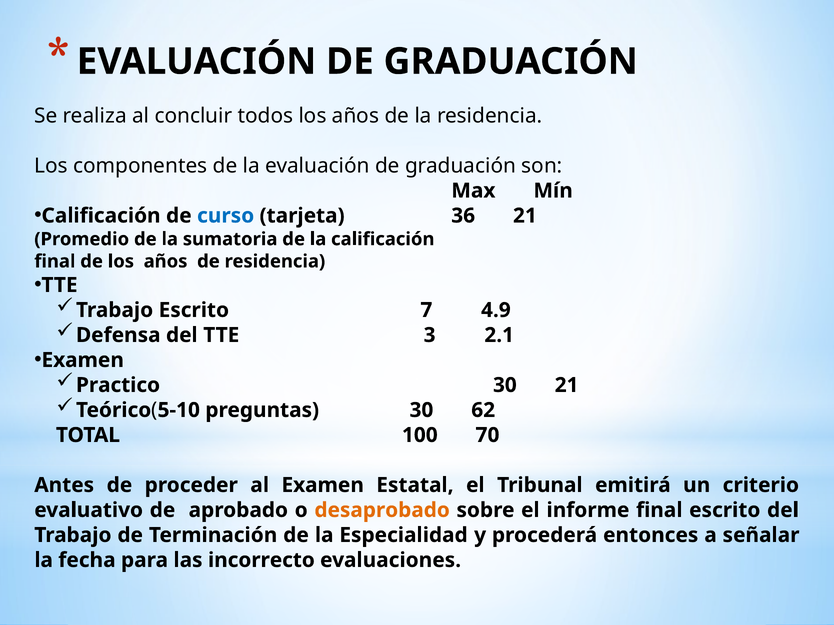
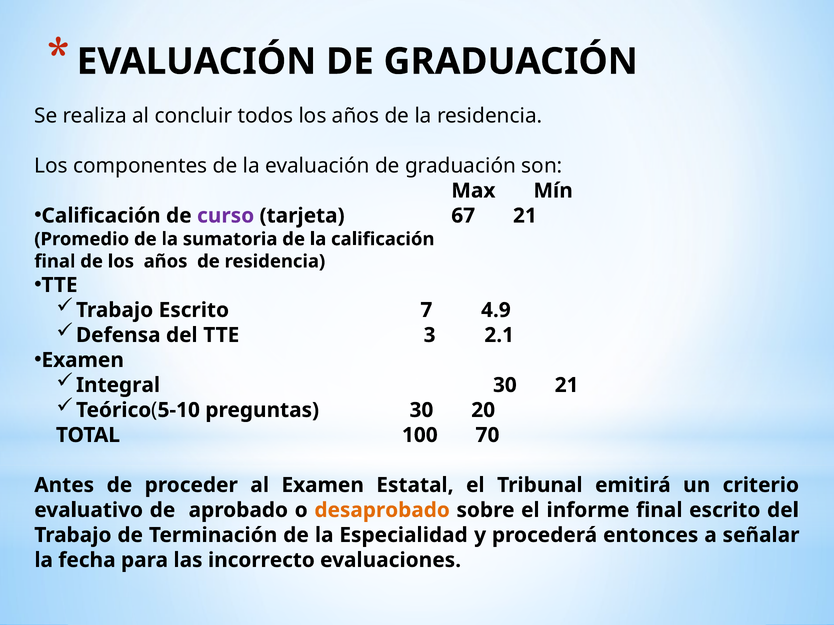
curso colour: blue -> purple (226, 216)
36: 36 -> 67 (463, 216)
Practico: Practico -> Integral (118, 385)
62: 62 -> 20 (483, 410)
